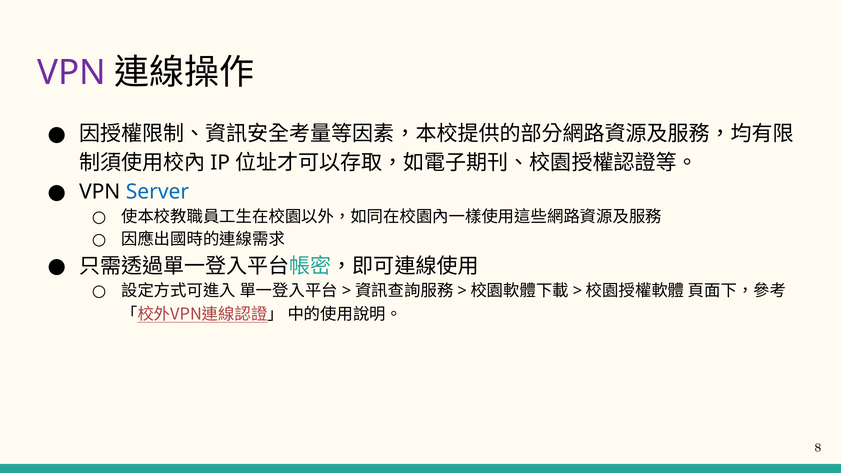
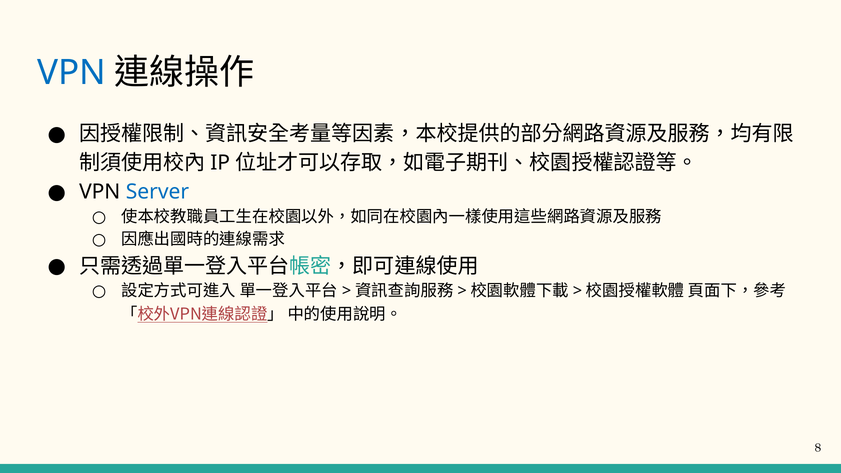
VPN colour: purple -> blue (71, 73)
